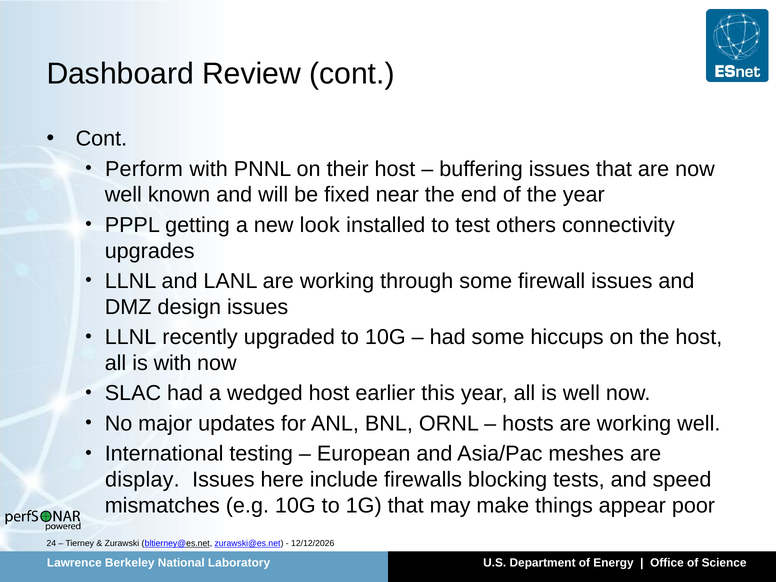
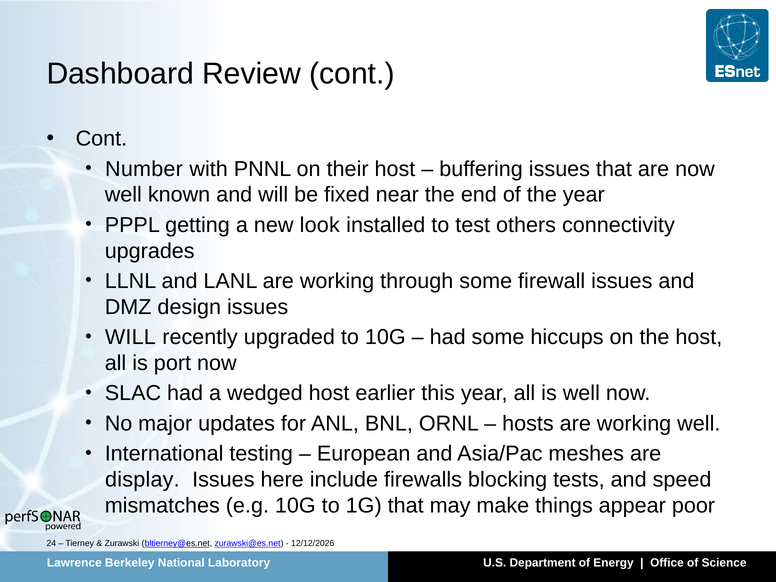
Perform: Perform -> Number (144, 169)
LLNL: LLNL -> WILL (130, 337)
is with: with -> port (172, 363)
